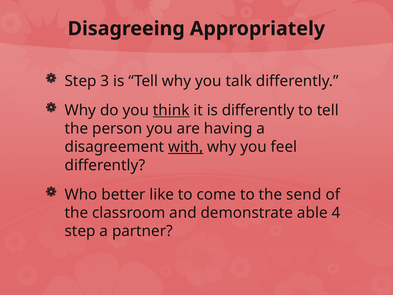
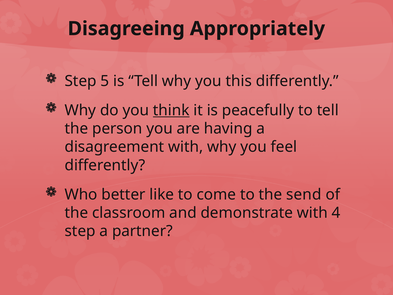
3: 3 -> 5 (105, 81)
talk: talk -> this (239, 81)
is differently: differently -> peacefully (258, 110)
with underline: present -> none (186, 147)
demonstrate able: able -> with (312, 213)
